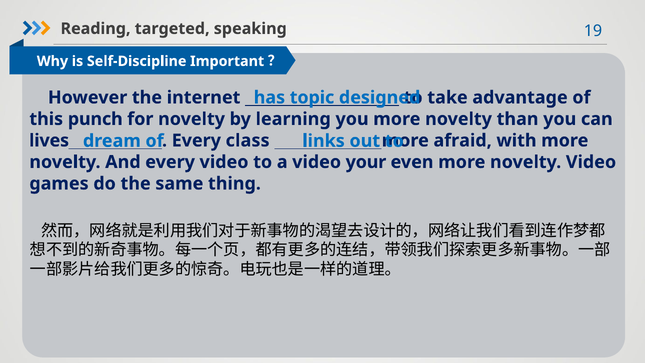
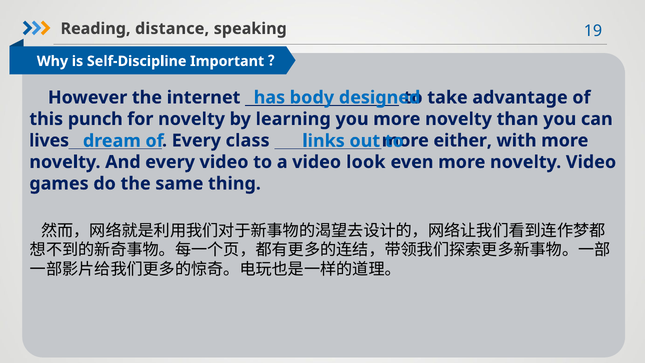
targeted: targeted -> distance (172, 29)
topic: topic -> body (312, 97)
afraid: afraid -> either (463, 140)
your: your -> look (366, 162)
